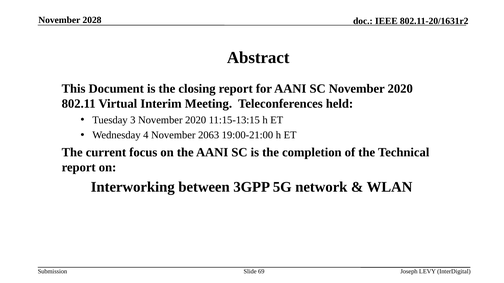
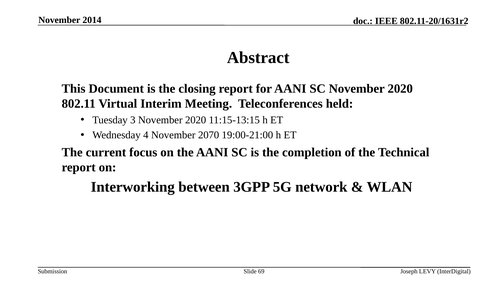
2028: 2028 -> 2014 (92, 20)
2063: 2063 -> 2070 (209, 135)
